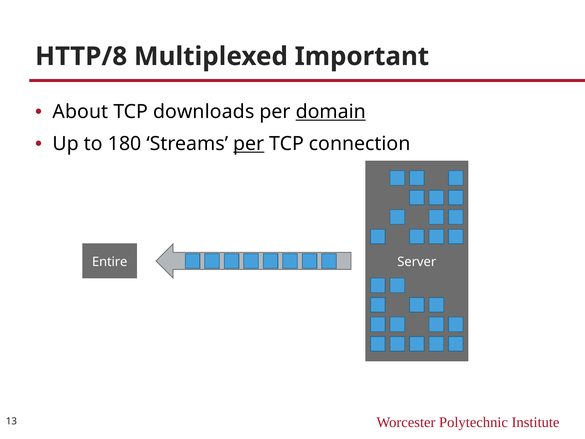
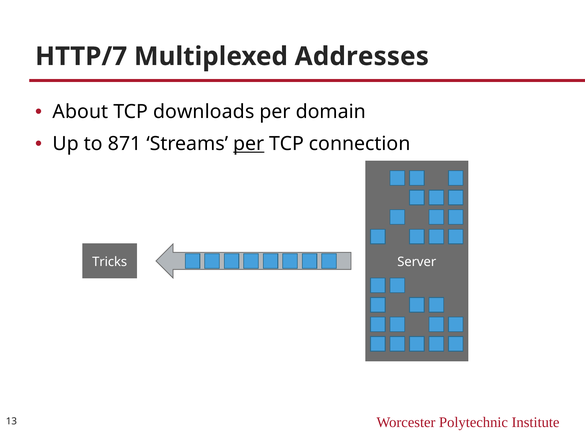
HTTP/8: HTTP/8 -> HTTP/7 (81, 56)
Important: Important -> Addresses (362, 56)
domain underline: present -> none (331, 112)
180: 180 -> 871 (125, 144)
Entire: Entire -> Tricks (110, 262)
